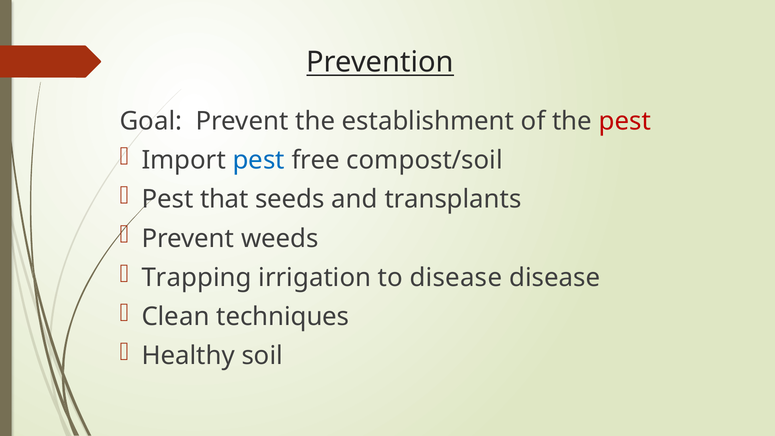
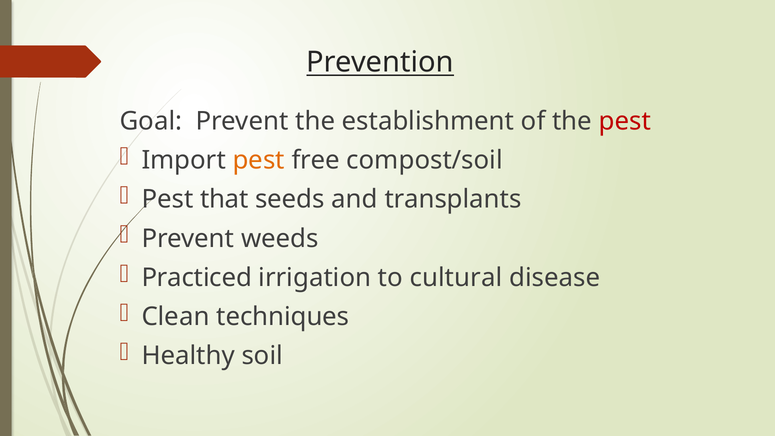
pest colour: blue -> orange (259, 160)
Trapping: Trapping -> Practiced (197, 278)
to disease: disease -> cultural (456, 278)
